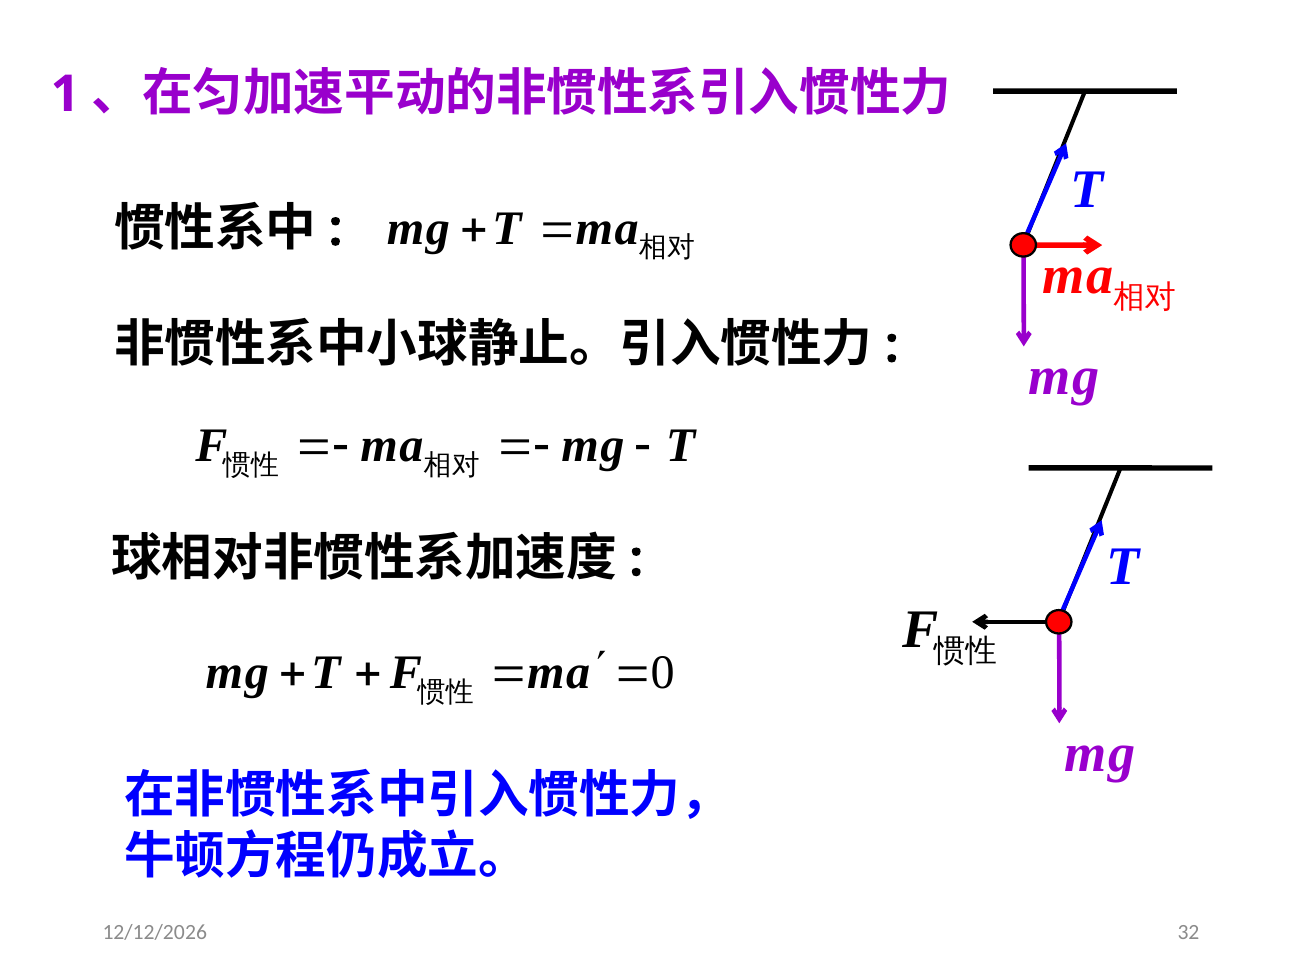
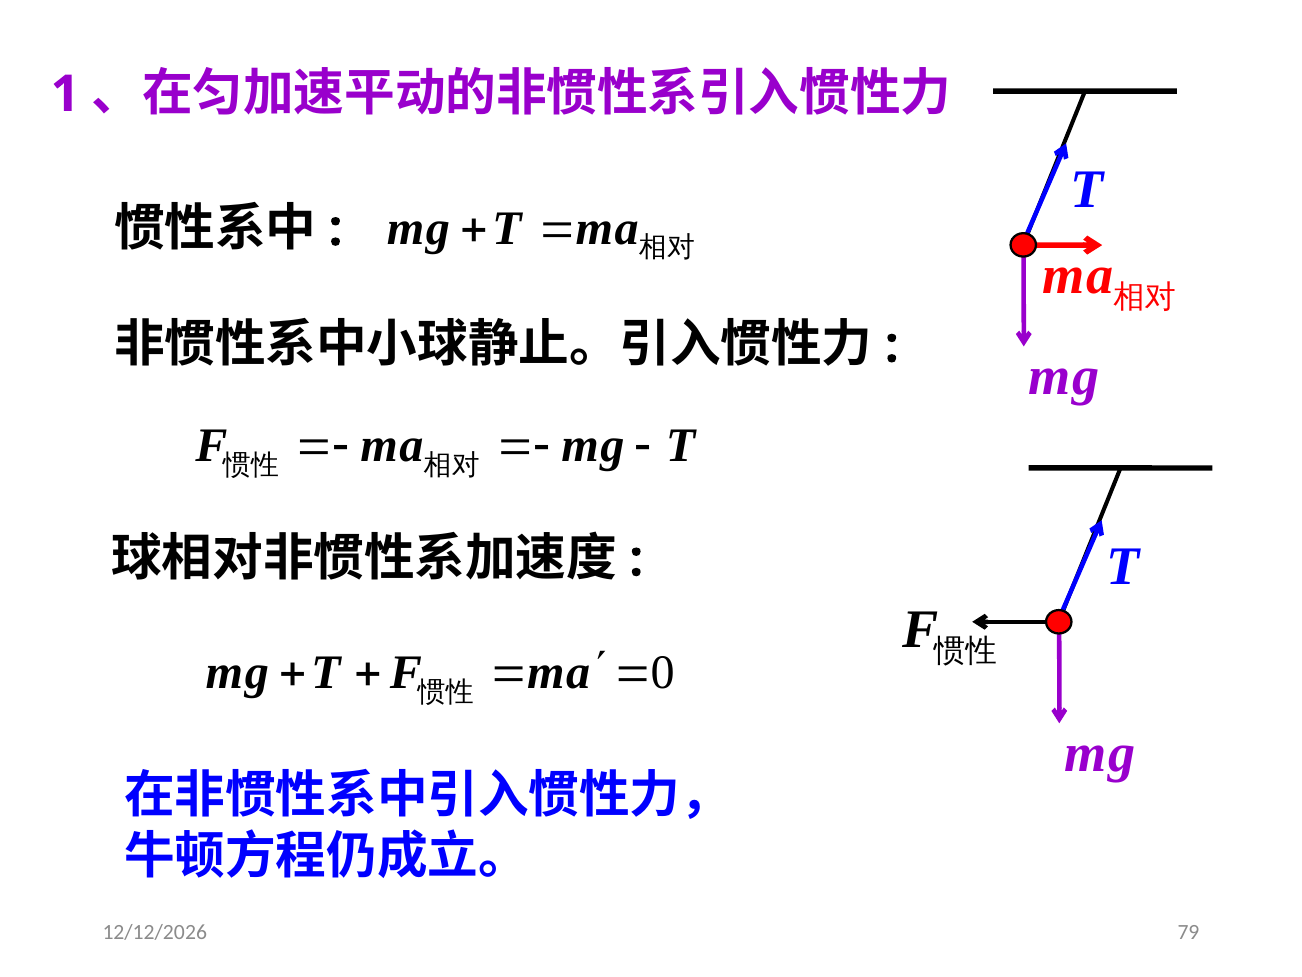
32: 32 -> 79 (1188, 932)
